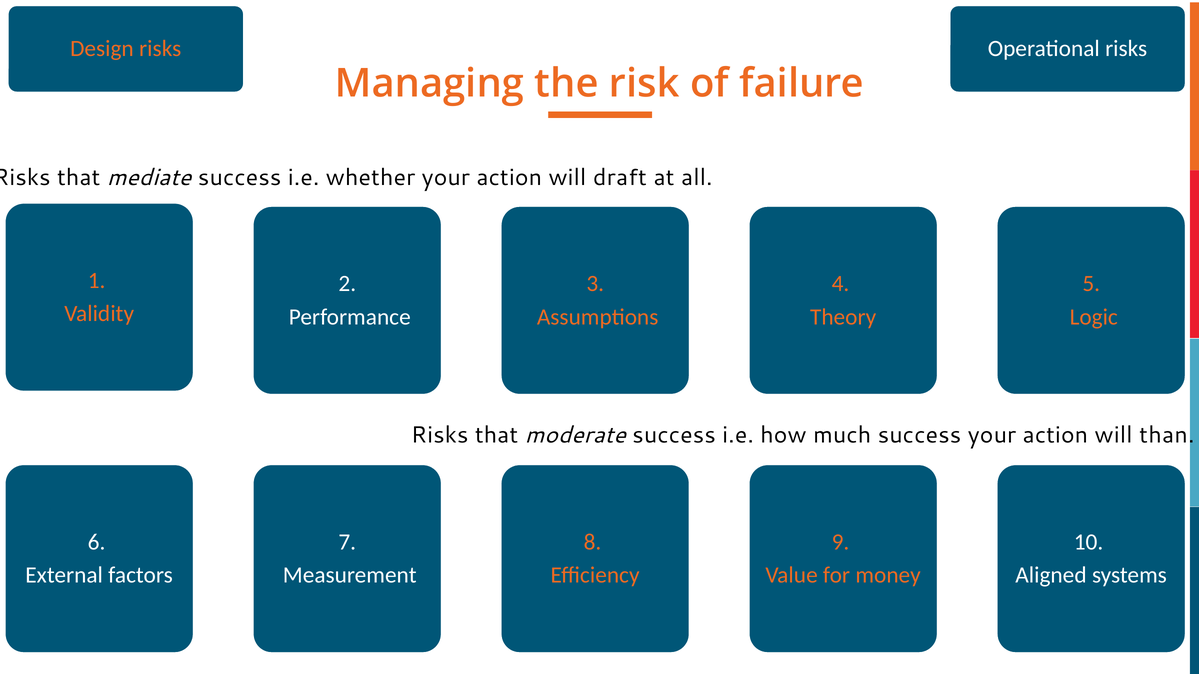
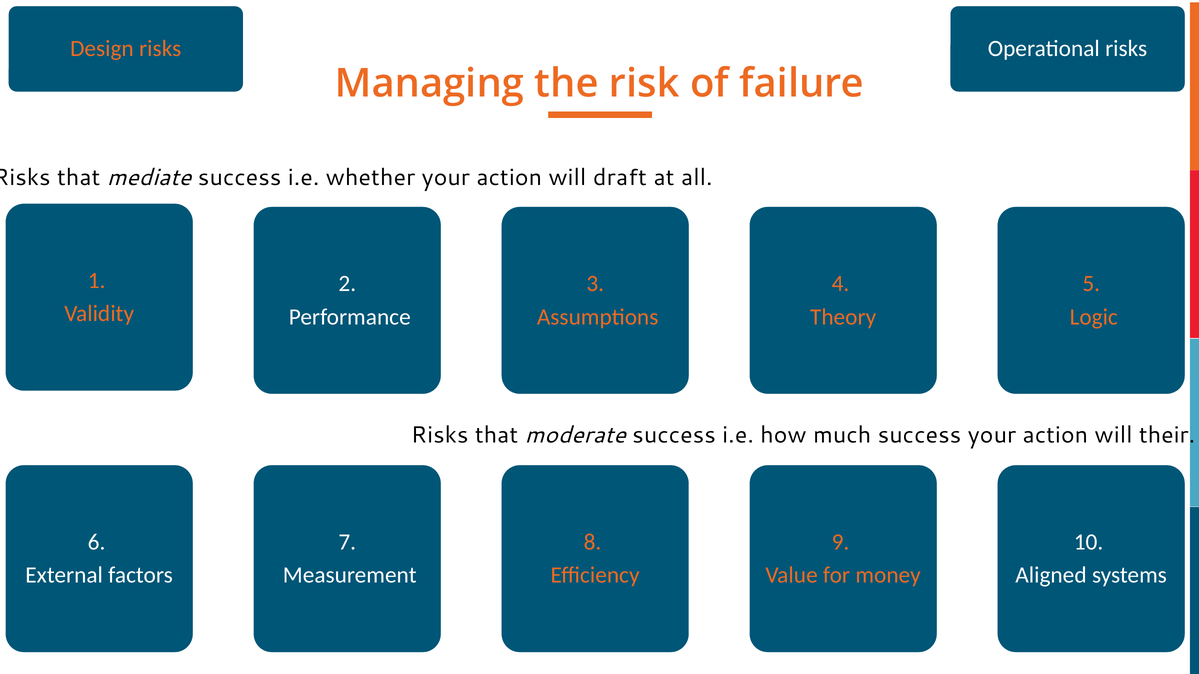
than: than -> their (1167, 435)
